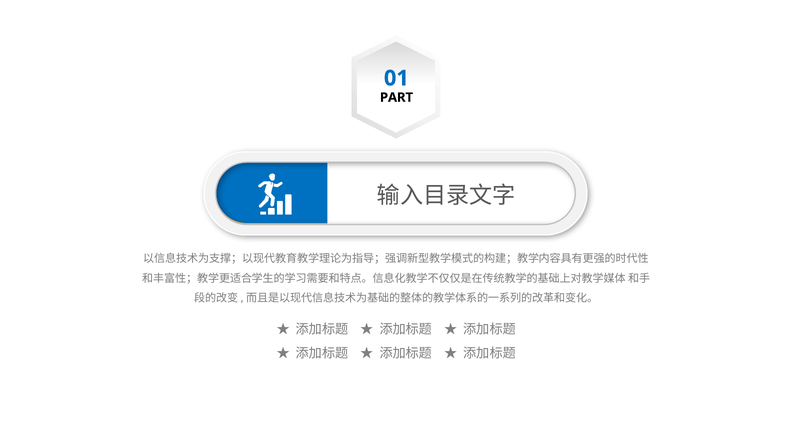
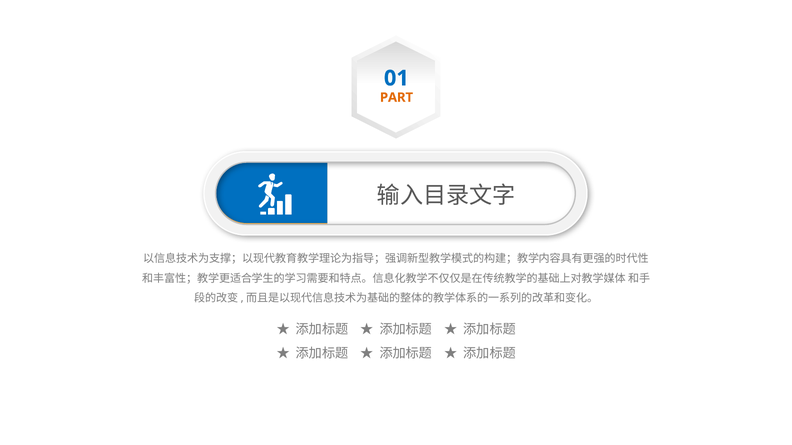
PART colour: black -> orange (396, 98)
